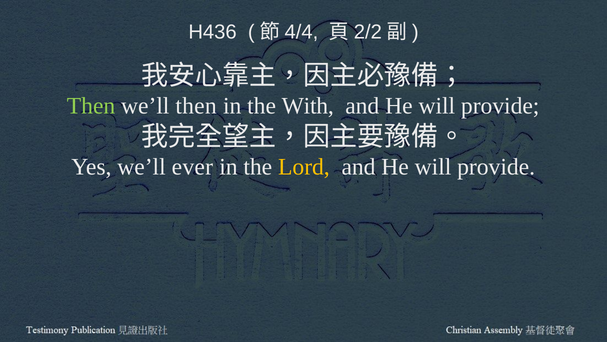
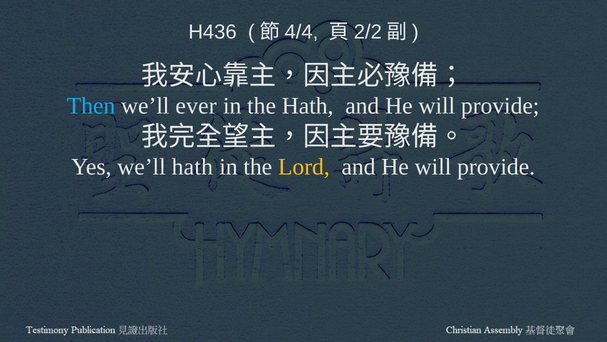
Then colour: light green -> light blue (91, 106)
we’ll then: then -> ever (196, 106)
the With: With -> Hath (308, 106)
we’ll ever: ever -> hath (192, 167)
